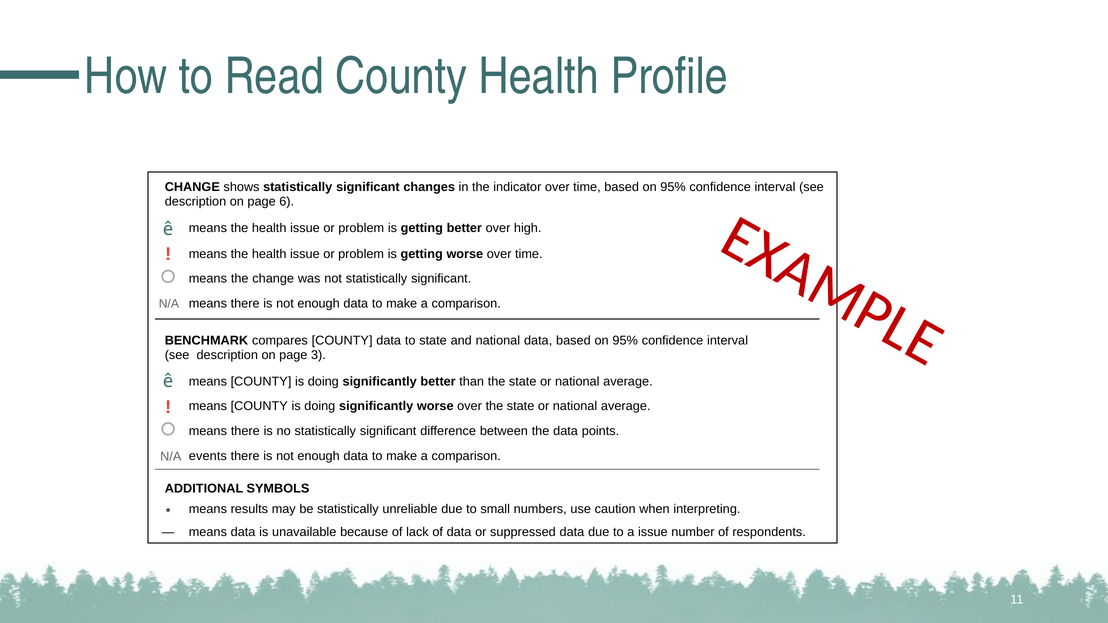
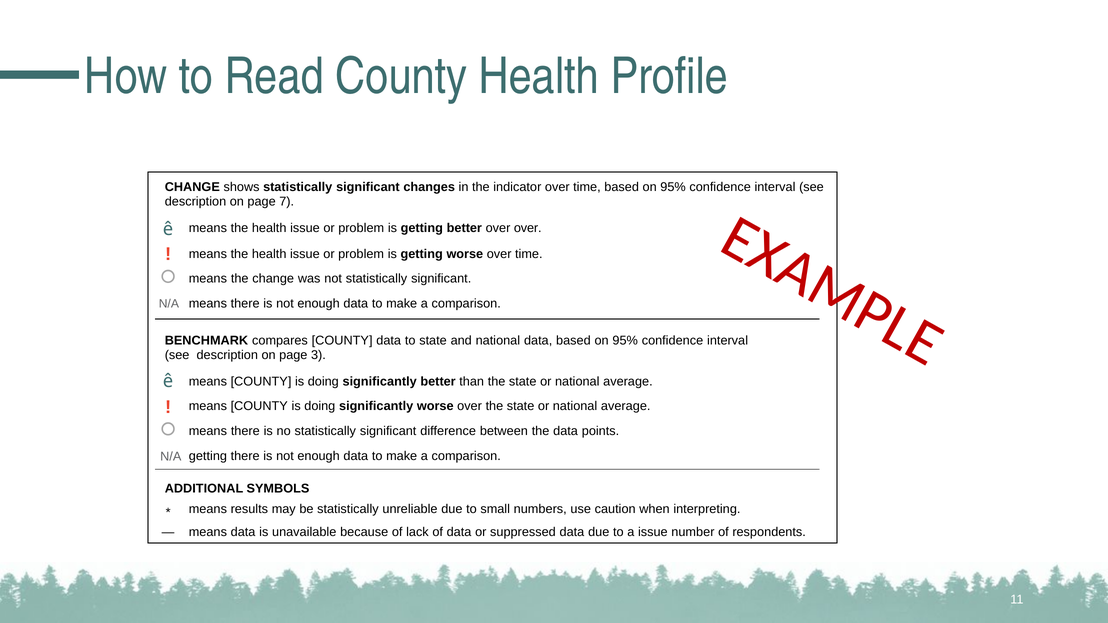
6: 6 -> 7 (287, 201)
over high: high -> over (528, 228)
N/A events: events -> getting (208, 456)
